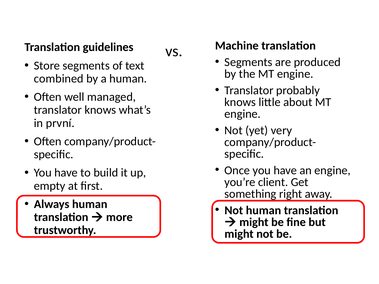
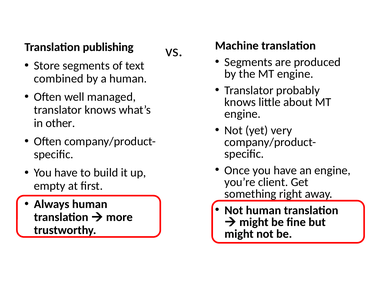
guidelines: guidelines -> publishing (108, 47)
první: první -> other (60, 123)
